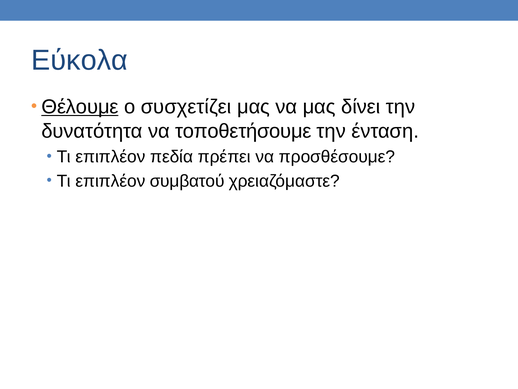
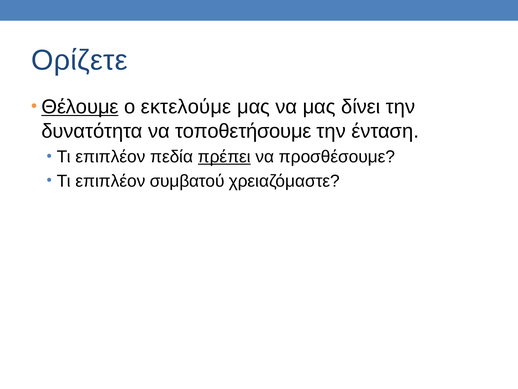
Εύκολα: Εύκολα -> Ορίζετε (79, 60)
συσχετίζει: συσχετίζει -> εκτελούμε (186, 107)
πρέπει underline: none -> present (224, 157)
